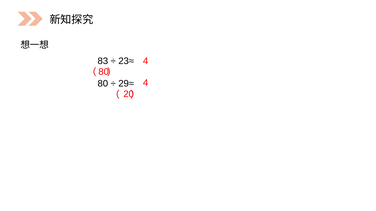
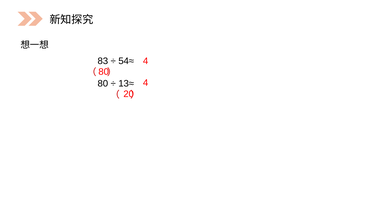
23≈: 23≈ -> 54≈ (126, 61)
29≈: 29≈ -> 13≈ (126, 84)
